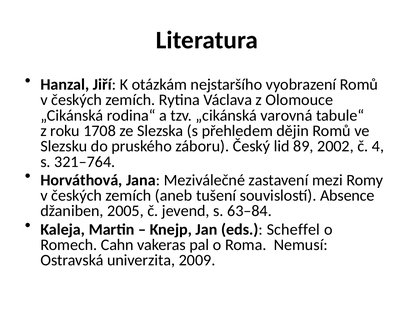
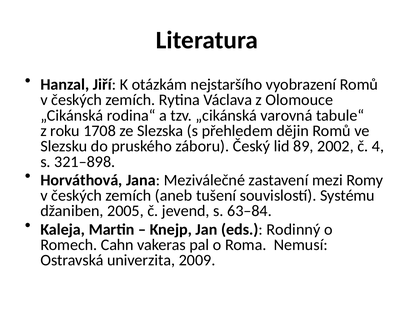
321–764: 321–764 -> 321–898 (85, 162)
Absence: Absence -> Systému (347, 196)
Scheffel: Scheffel -> Rodinný (293, 230)
